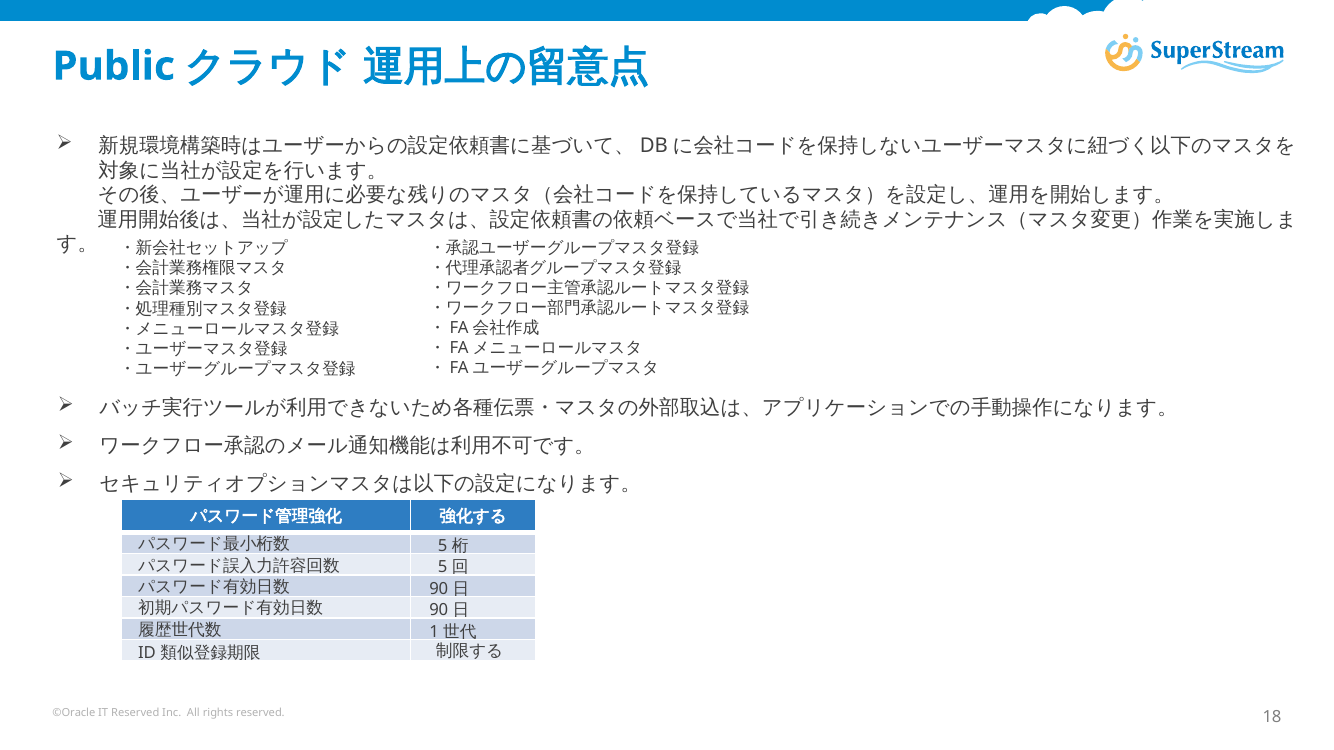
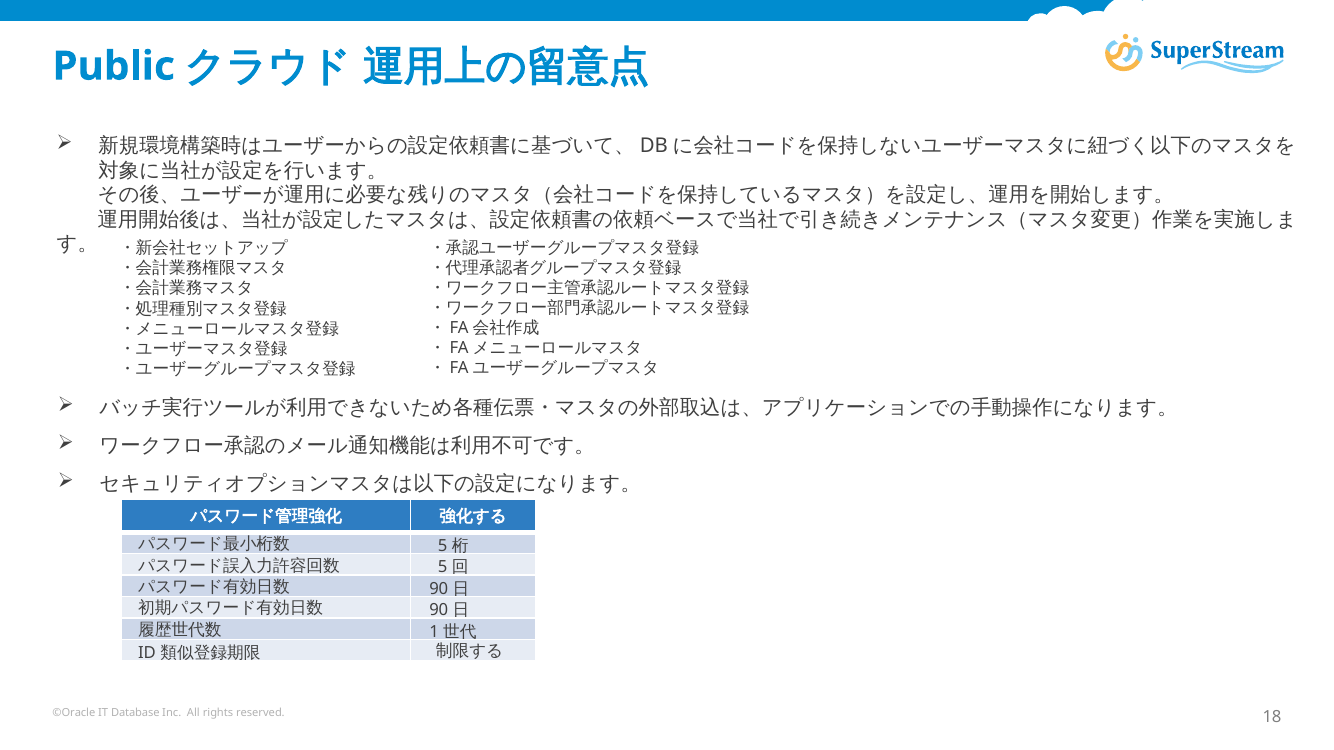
IT Reserved: Reserved -> Database (135, 713)
